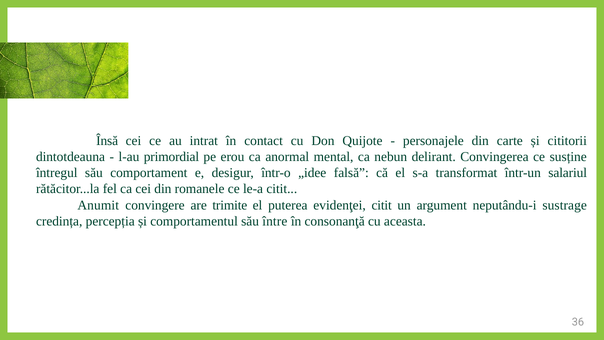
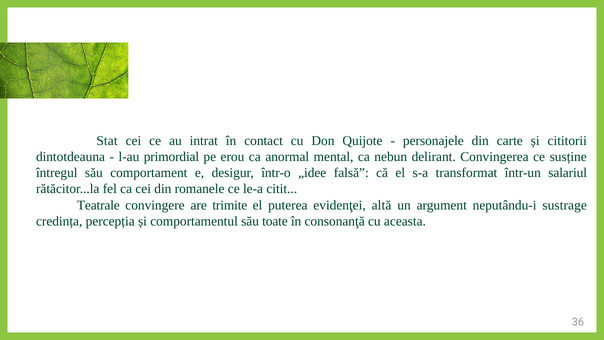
Însă: Însă -> Stat (107, 141)
Anumit: Anumit -> Teatrale (98, 205)
evidenţei citit: citit -> altă (382, 205)
între: între -> toate (275, 221)
